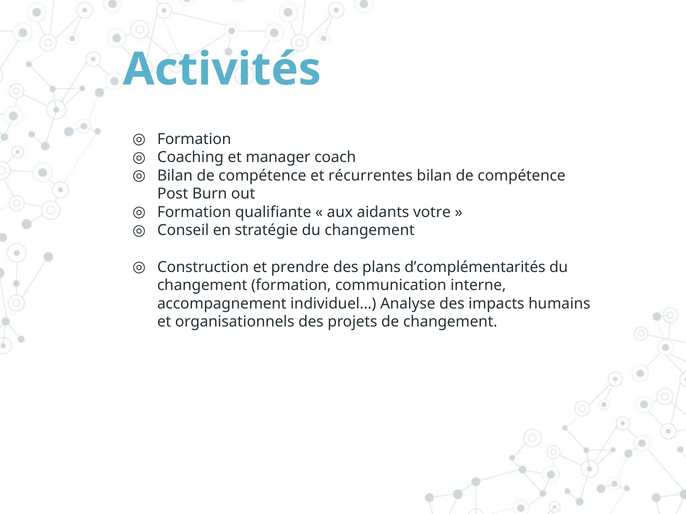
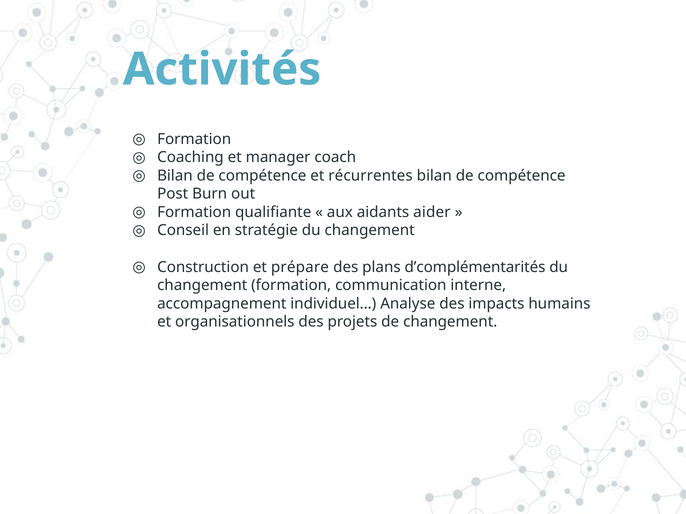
votre: votre -> aider (432, 212)
prendre: prendre -> prépare (300, 267)
